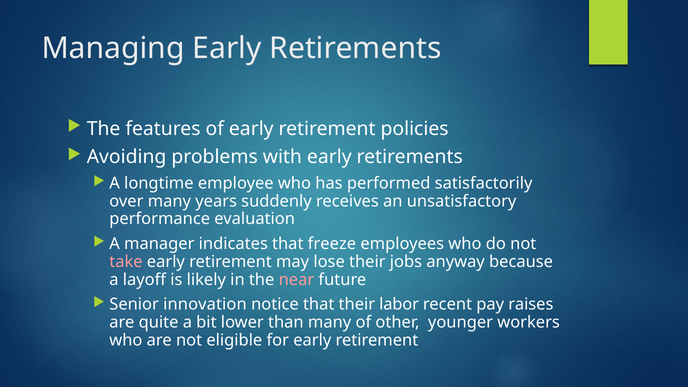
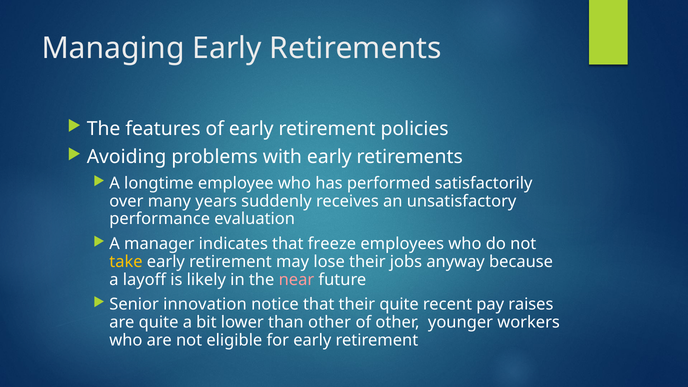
take colour: pink -> yellow (126, 262)
their labor: labor -> quite (399, 305)
than many: many -> other (330, 322)
